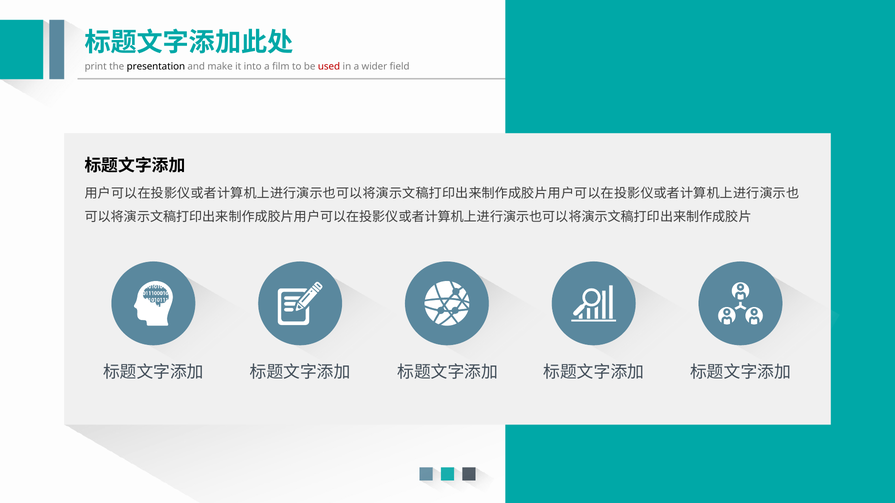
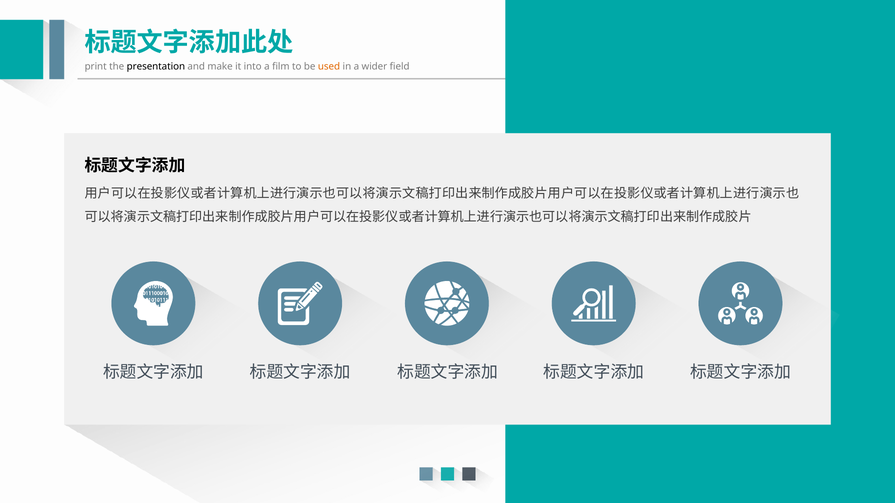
used colour: red -> orange (329, 67)
